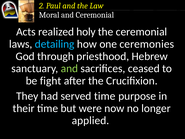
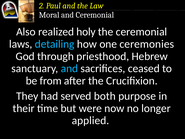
Acts: Acts -> Also (26, 32)
and colour: light green -> light blue (69, 68)
fight: fight -> from (51, 81)
served time: time -> both (105, 96)
